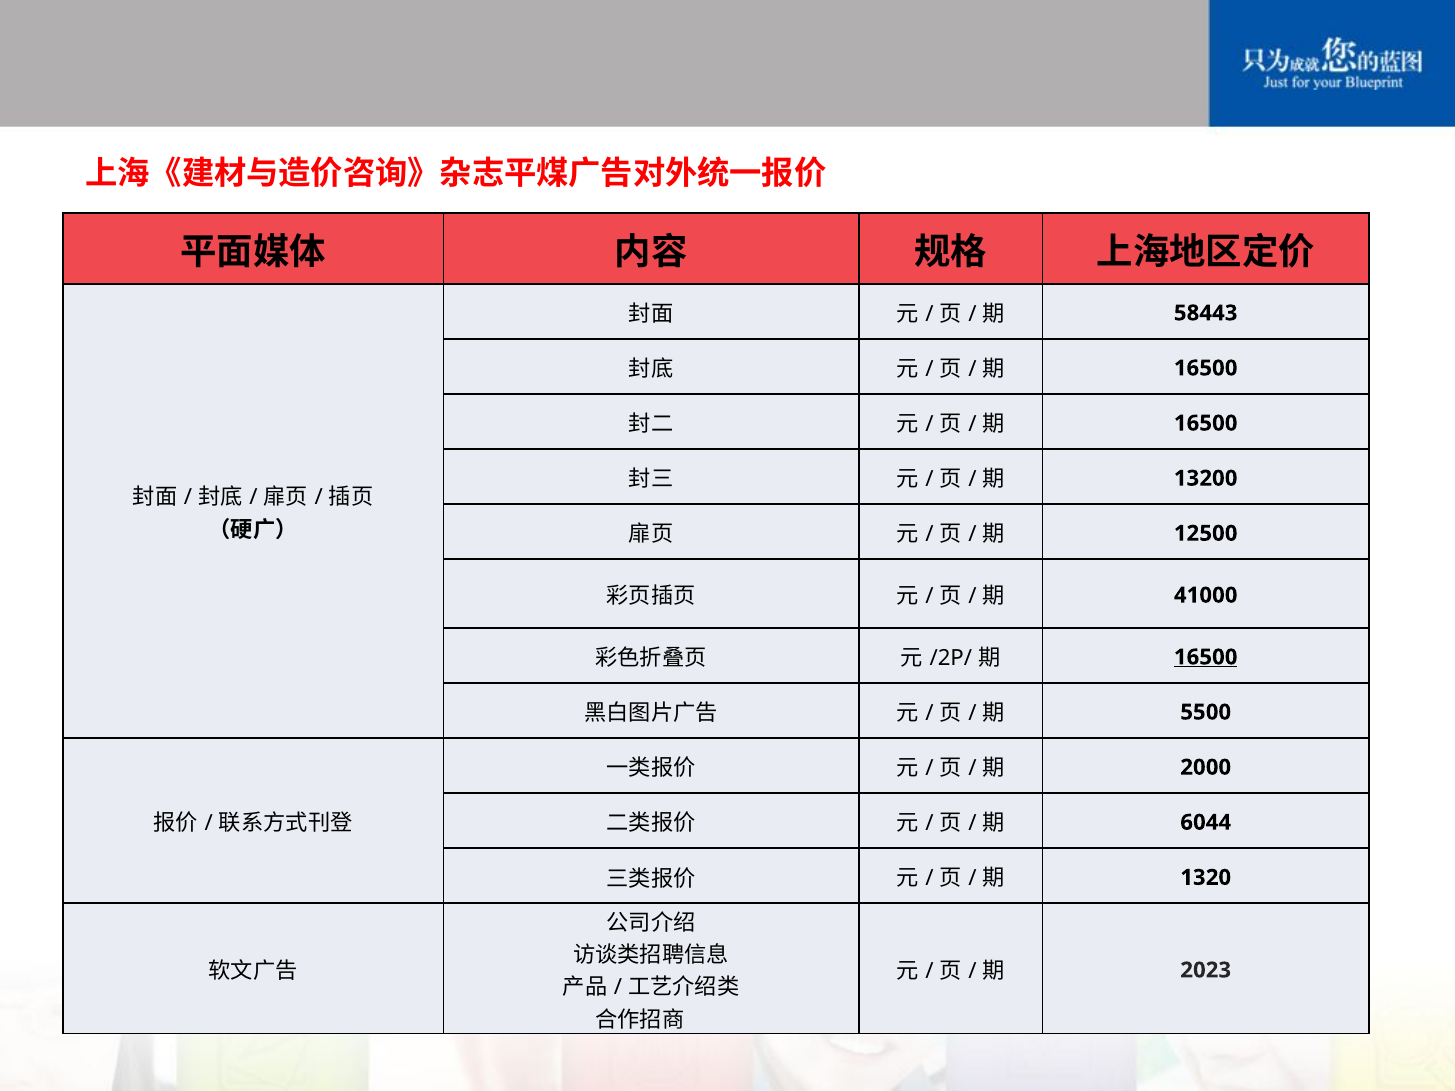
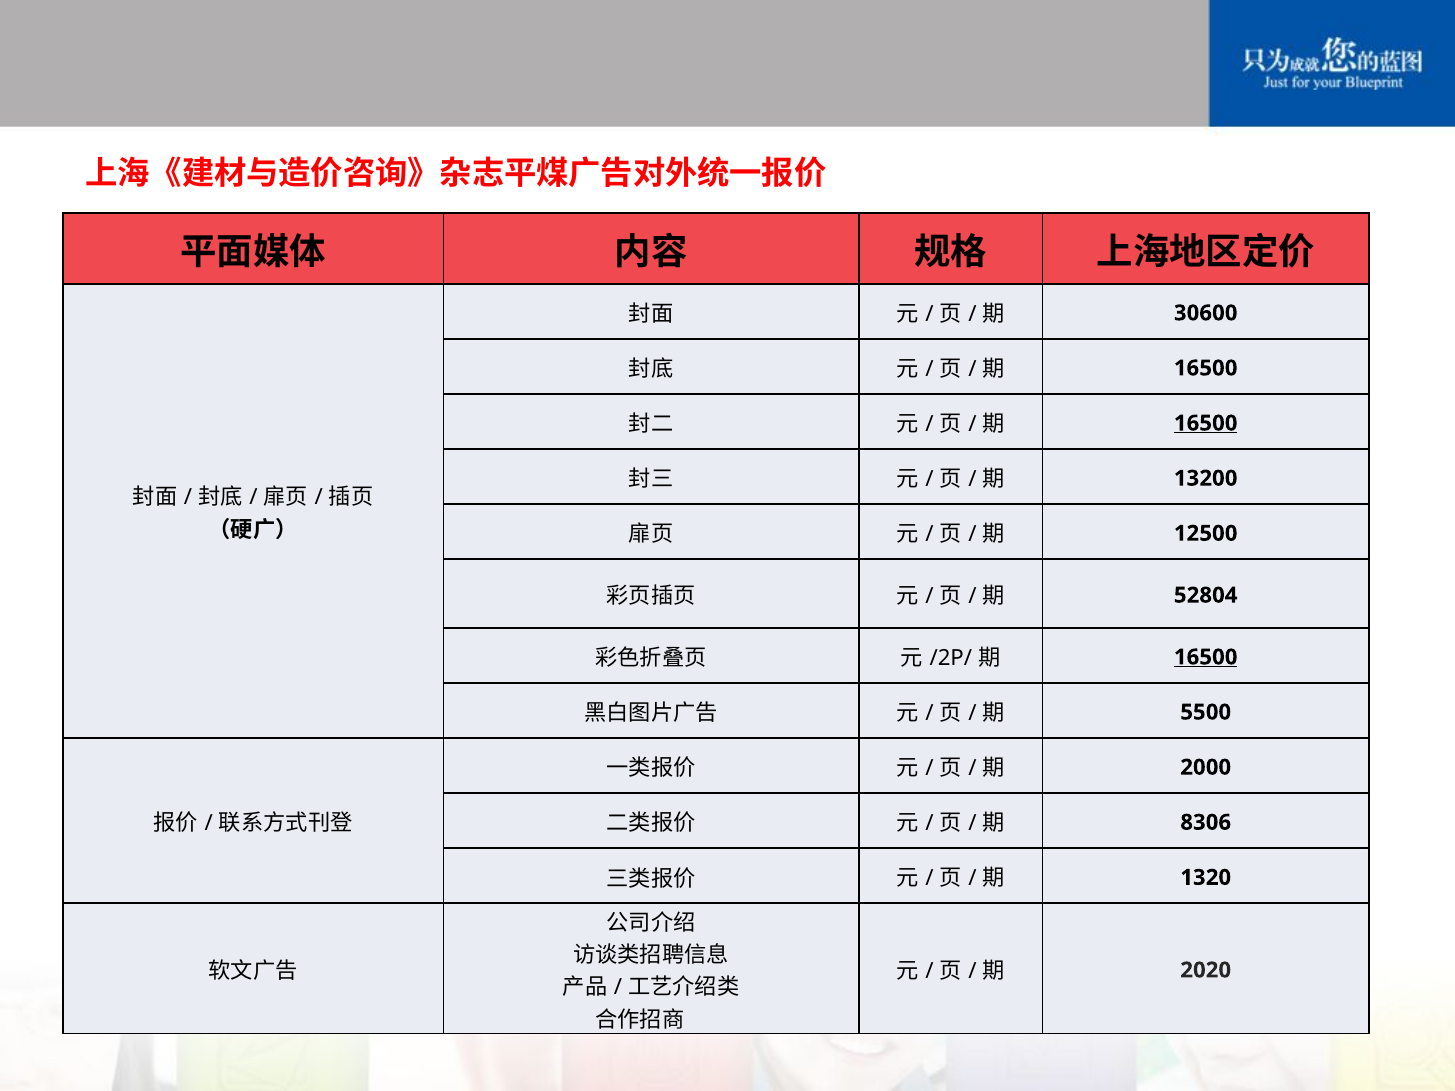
58443: 58443 -> 30600 (1206, 313)
16500 underline: none -> present (1206, 423)
41000: 41000 -> 52804 (1206, 595)
6044: 6044 -> 8306 (1206, 823)
2023: 2023 -> 2020 (1206, 970)
